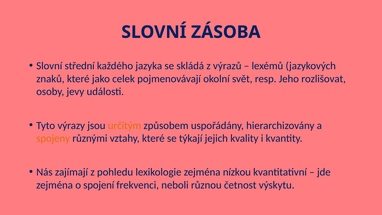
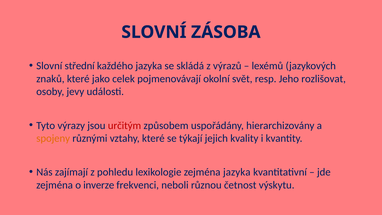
určitým colour: orange -> red (124, 125)
zejména nízkou: nízkou -> jazyka (237, 172)
spojení: spojení -> inverze (99, 185)
